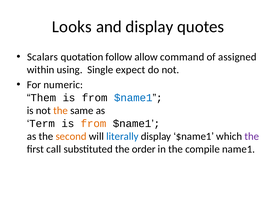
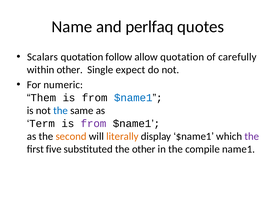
Looks: Looks -> Name (72, 27)
and display: display -> perlfaq (150, 27)
allow command: command -> quotation (182, 57)
assigned: assigned -> carefully (237, 57)
within using: using -> other (70, 70)
the colour: orange -> blue (61, 111)
from colour: orange -> purple (94, 123)
literally colour: blue -> orange (122, 136)
call: call -> five (54, 149)
the order: order -> other (144, 149)
